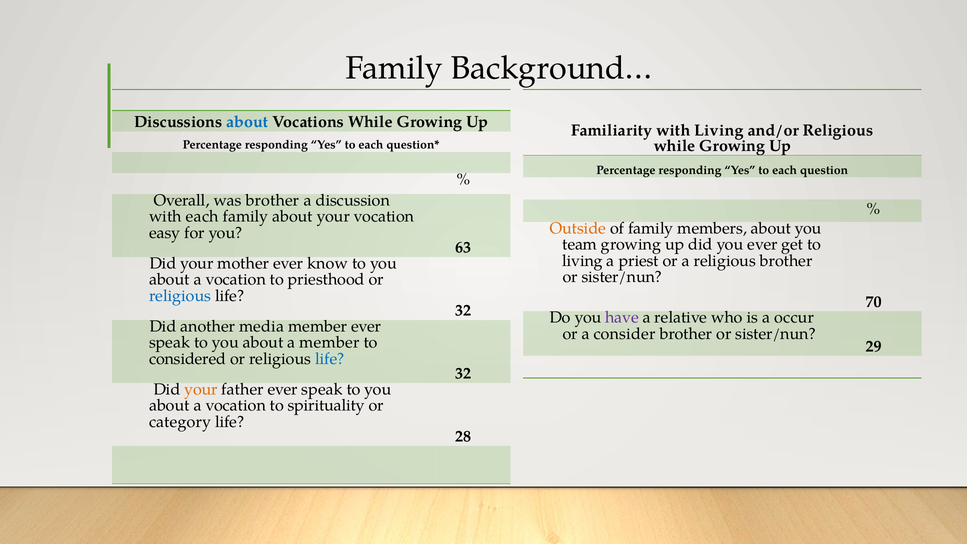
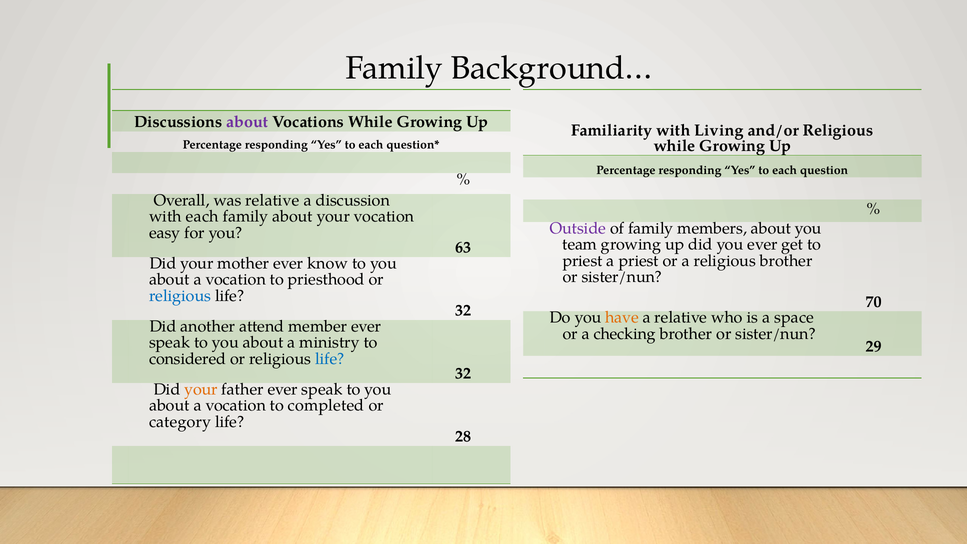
about colour: blue -> purple (247, 122)
was brother: brother -> relative (273, 200)
Outside colour: orange -> purple (578, 228)
living: living -> priest (583, 261)
have colour: purple -> orange (622, 318)
occur: occur -> space (794, 318)
media: media -> attend (262, 326)
consider: consider -> checking (625, 334)
a member: member -> ministry (330, 343)
spirituality: spirituality -> completed (326, 406)
